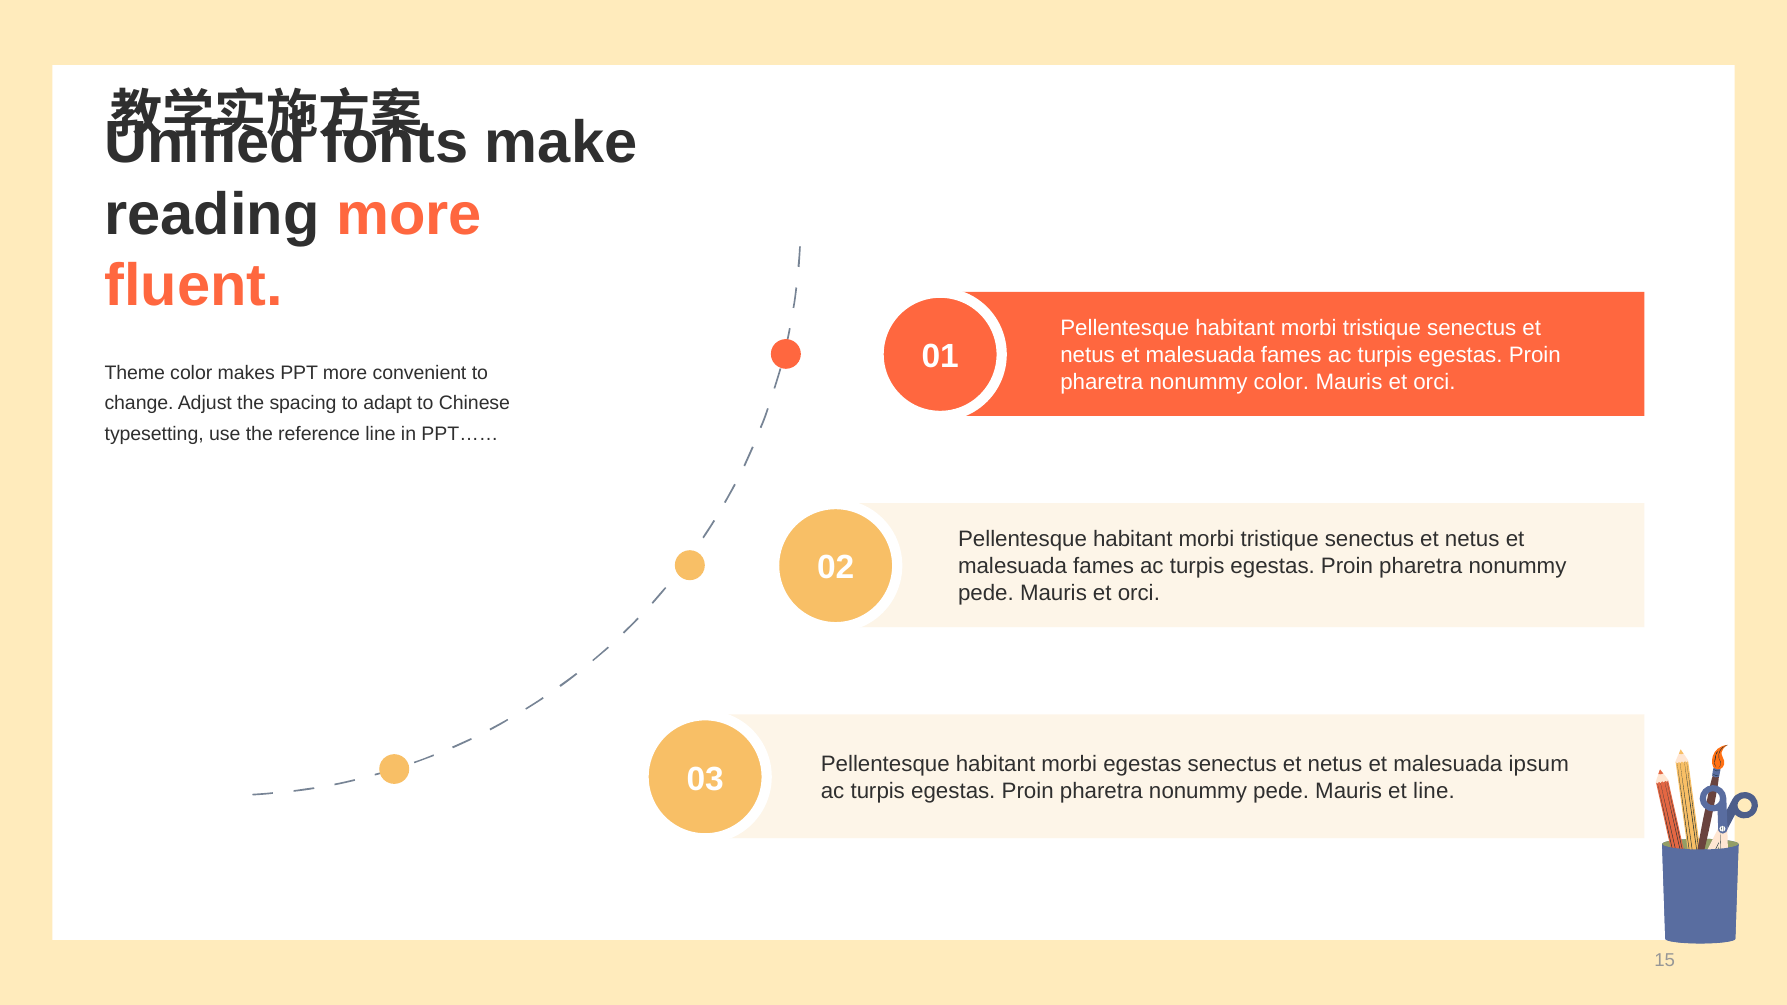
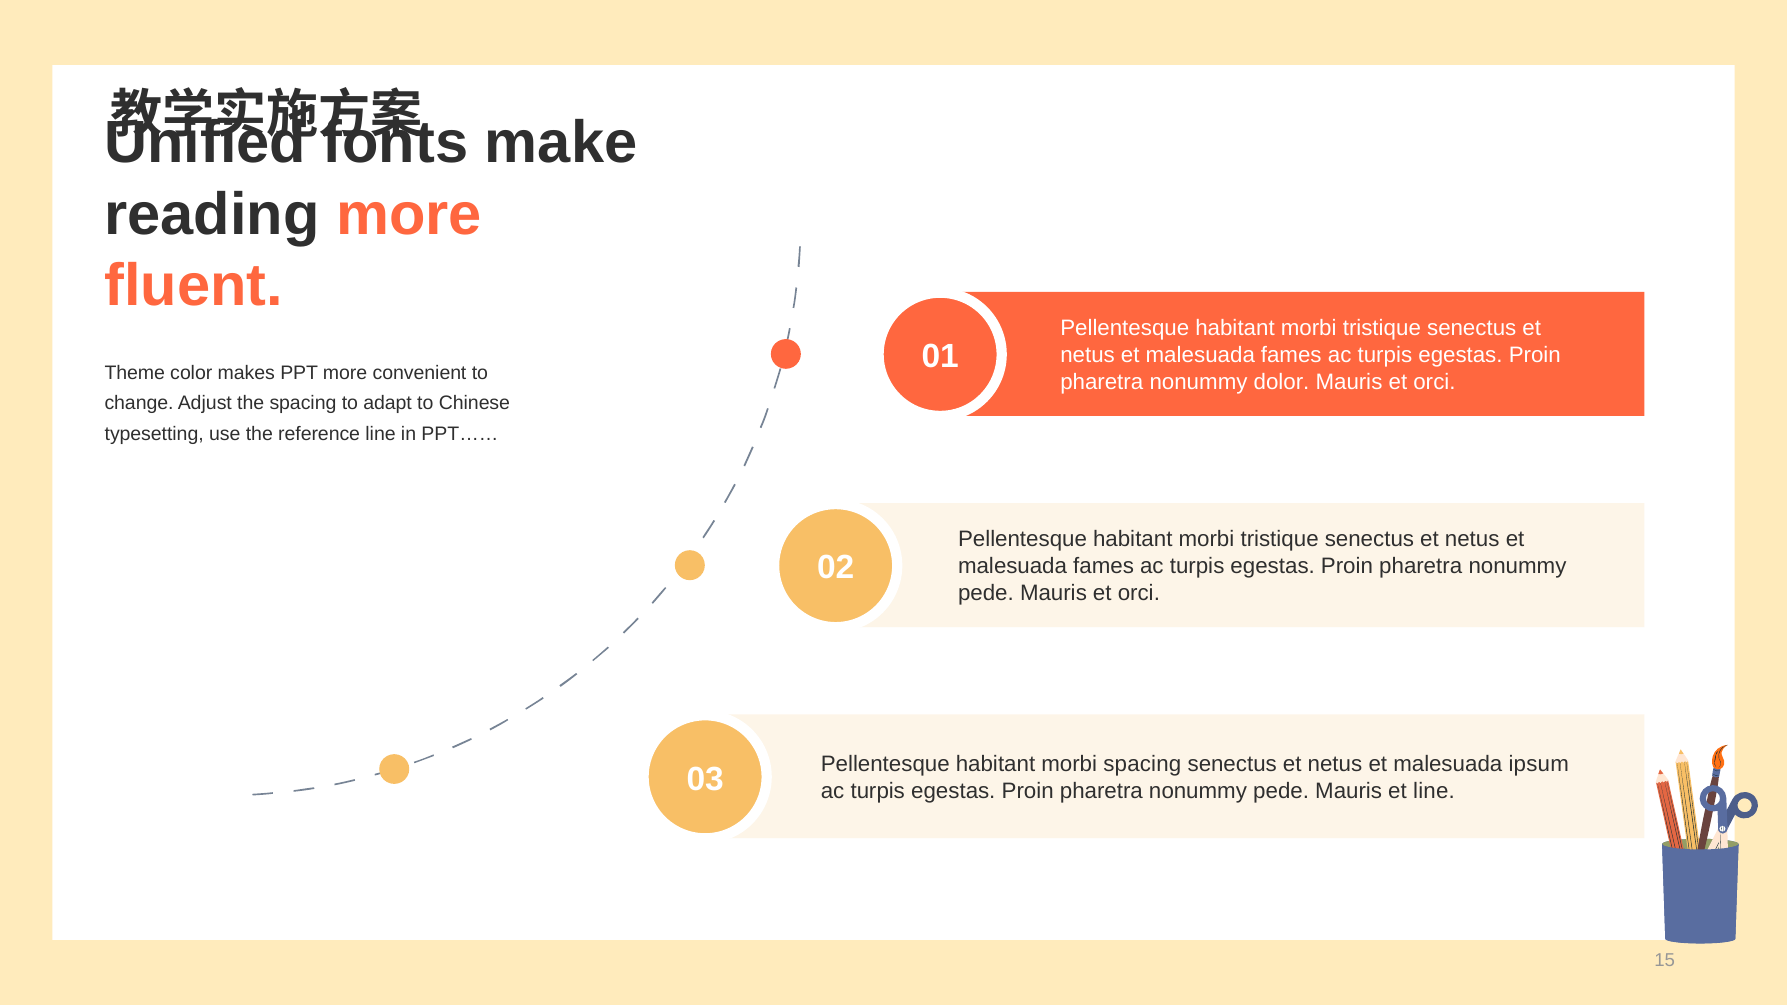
nonummy color: color -> dolor (1281, 382)
morbi egestas: egestas -> spacing (1142, 764)
